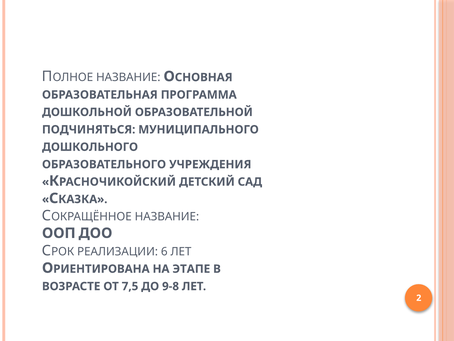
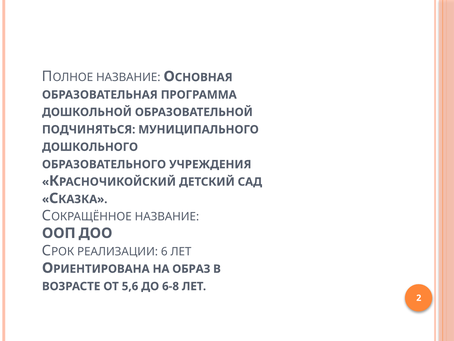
ЭТАПЕ: ЭТАПЕ -> ОБРАЗ (191, 269)
7,5: 7,5 -> 5,6 (130, 286)
9-8: 9-8 -> 6-8 (171, 286)
